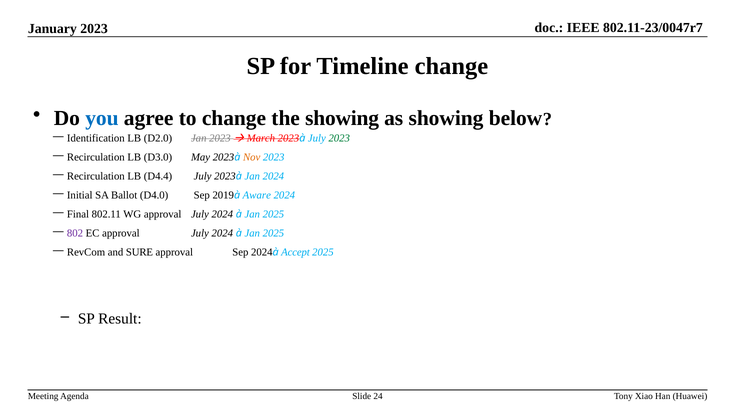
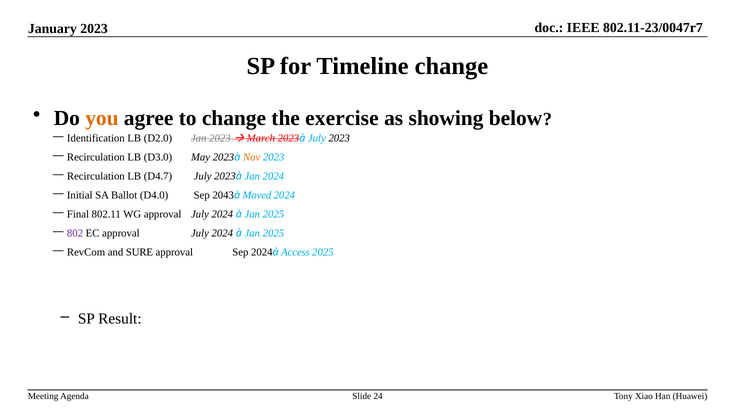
you colour: blue -> orange (102, 118)
the showing: showing -> exercise (342, 118)
2023 colour: green -> black (339, 138)
D4.4: D4.4 -> D4.7 (158, 176)
2019: 2019 -> 2043 (223, 195)
Aware: Aware -> Moved (257, 195)
Accept: Accept -> Access (295, 252)
